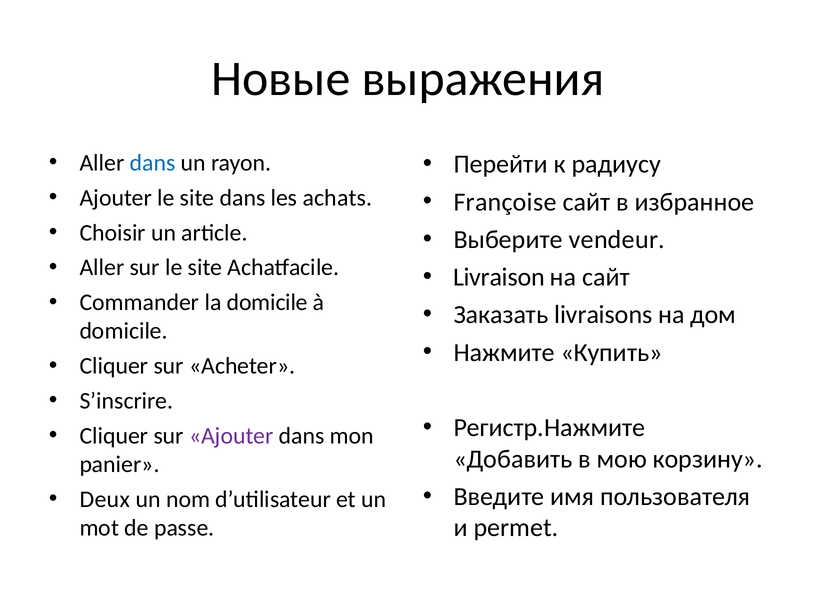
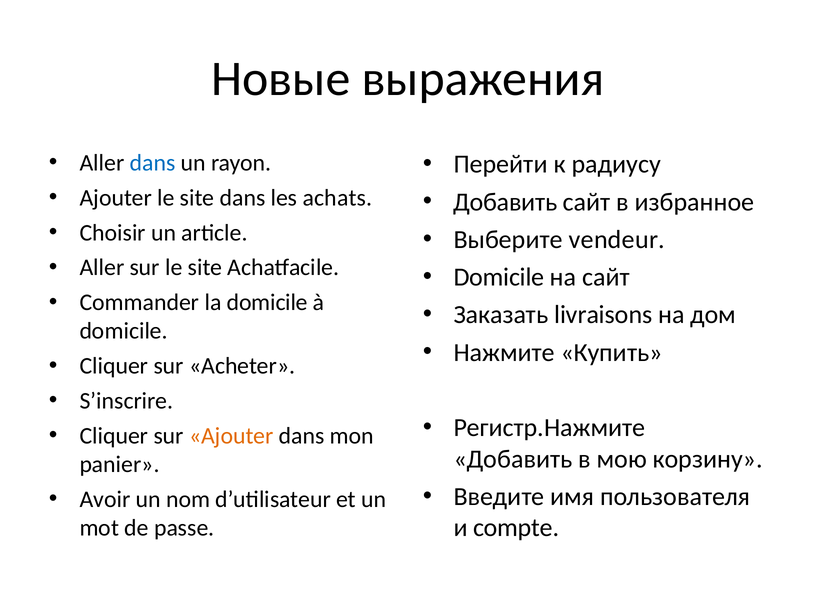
Françoise: Françoise -> Добавить (505, 202)
Livraison: Livraison -> Domicile (499, 277)
Ajouter colour: purple -> orange (231, 436)
Deux: Deux -> Avoir (105, 499)
permet: permet -> compte (516, 528)
